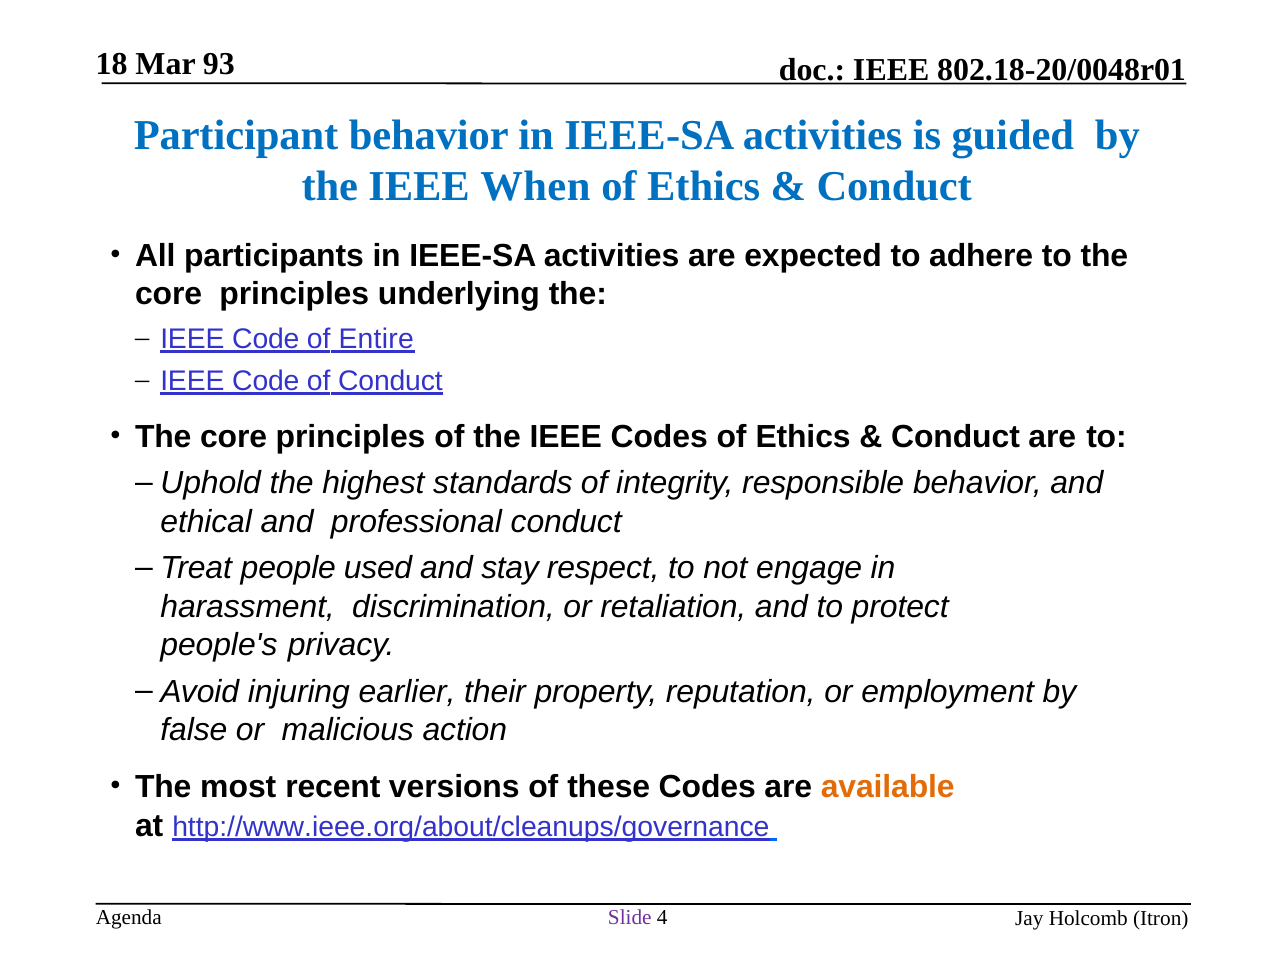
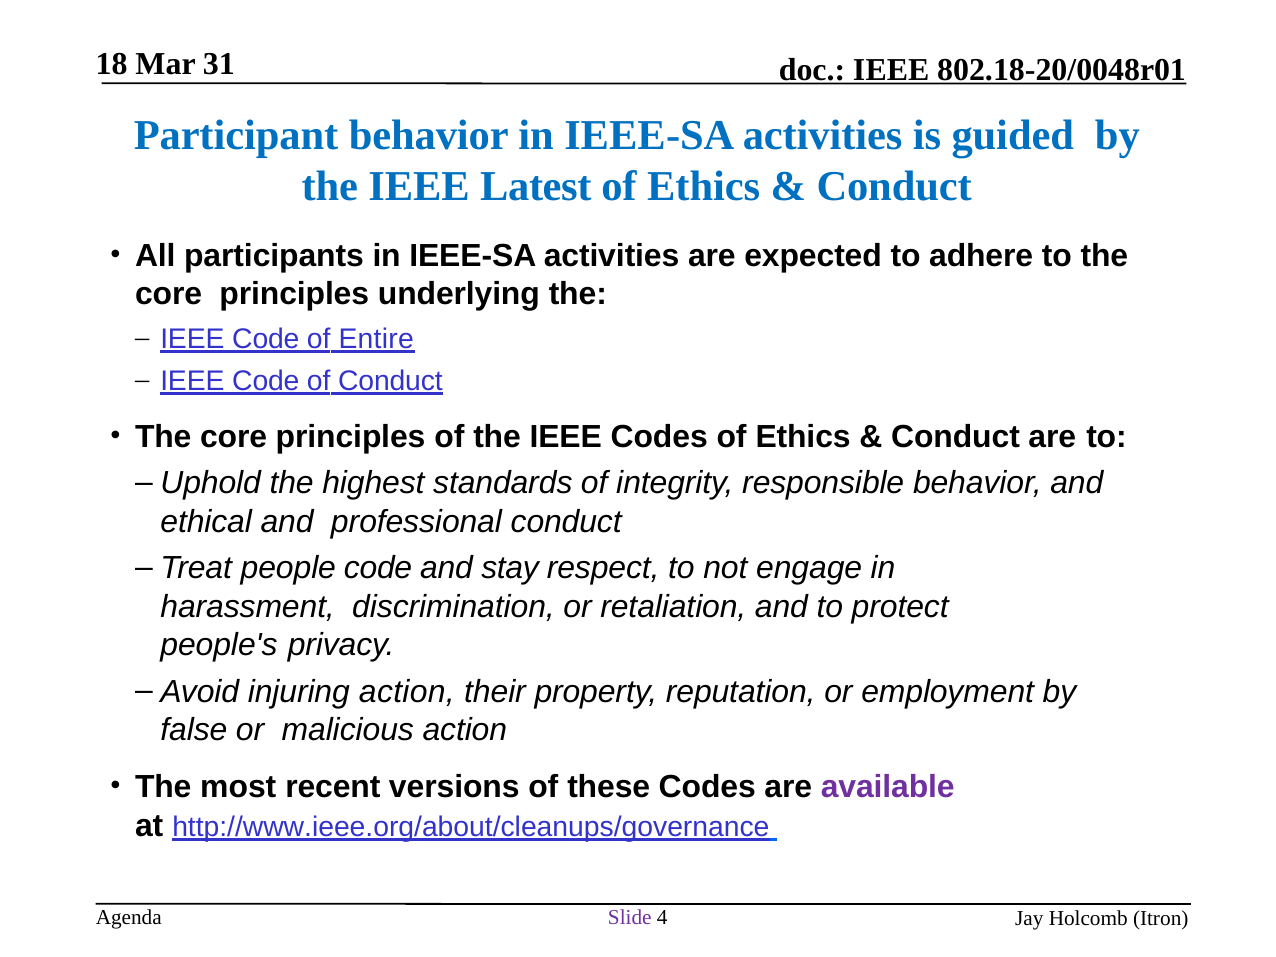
93: 93 -> 31 (219, 64)
When: When -> Latest (536, 187)
people used: used -> code (378, 568)
injuring earlier: earlier -> action (407, 692)
available colour: orange -> purple (888, 787)
